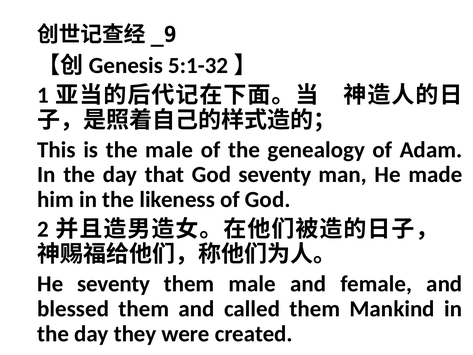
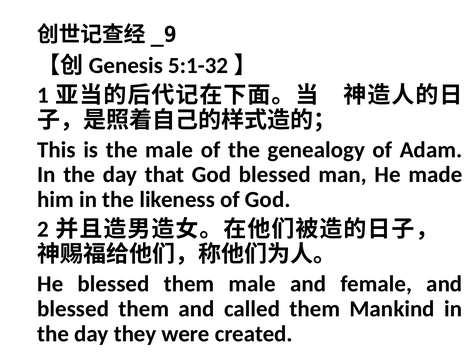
God seventy: seventy -> blessed (275, 175)
He seventy: seventy -> blessed (114, 284)
